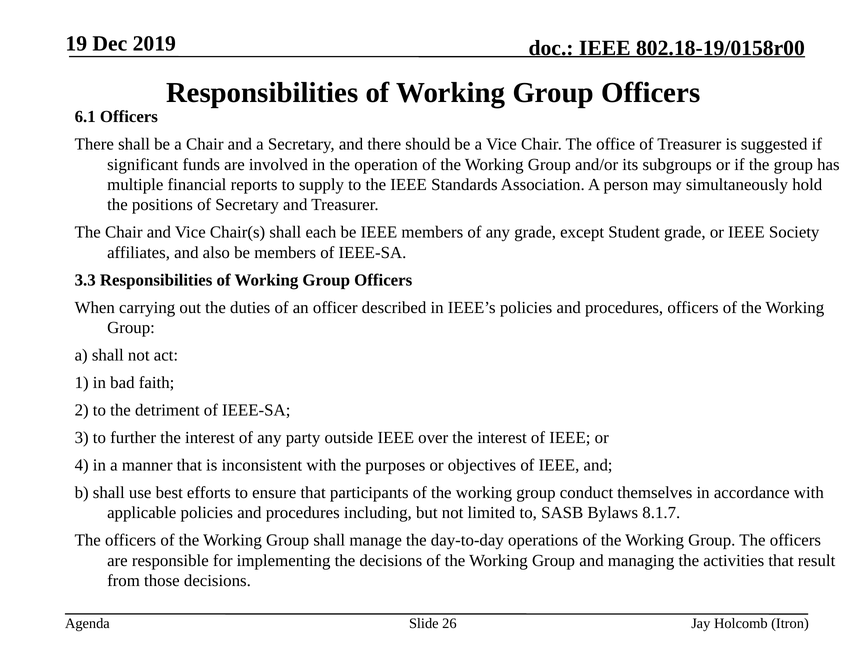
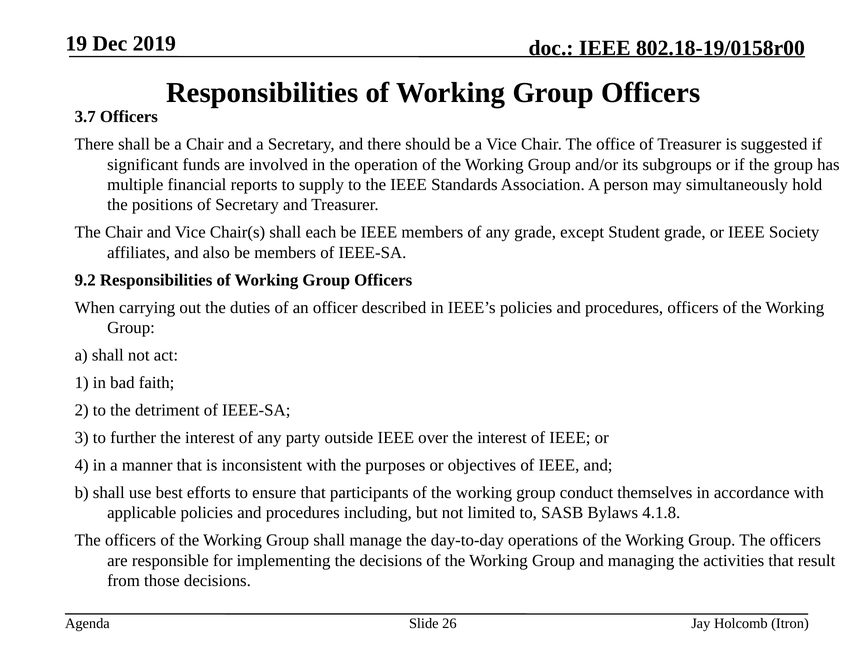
6.1: 6.1 -> 3.7 (85, 117)
3.3: 3.3 -> 9.2 (85, 280)
8.1.7: 8.1.7 -> 4.1.8 (661, 512)
